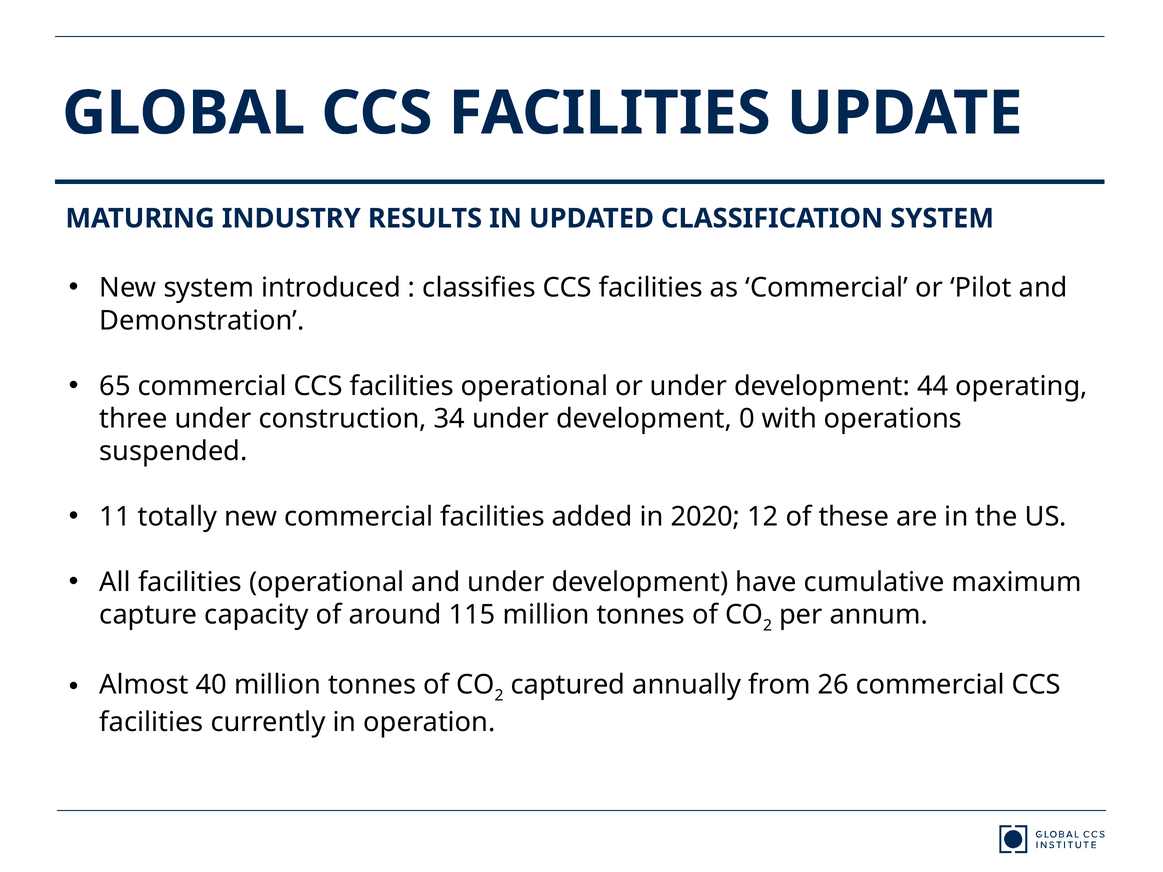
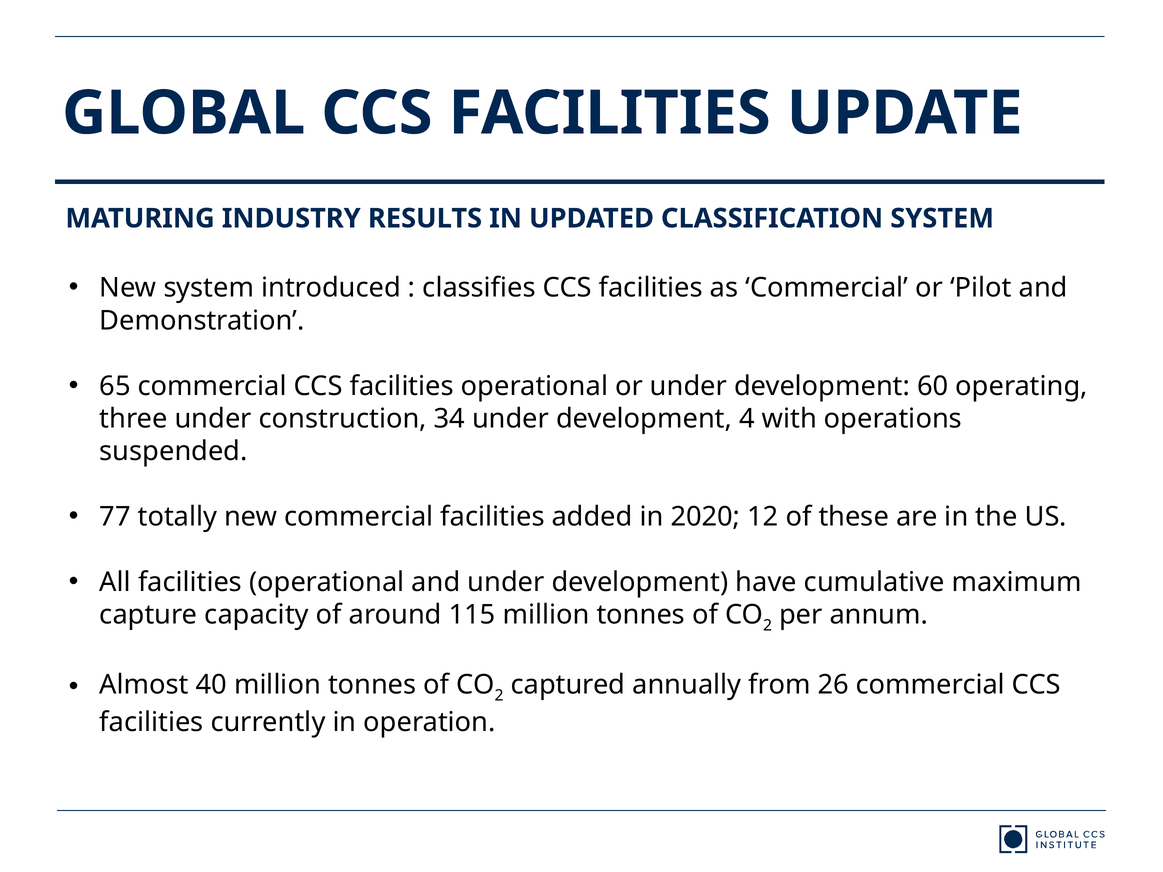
44: 44 -> 60 (933, 386)
0: 0 -> 4 (747, 419)
11: 11 -> 77 (115, 517)
